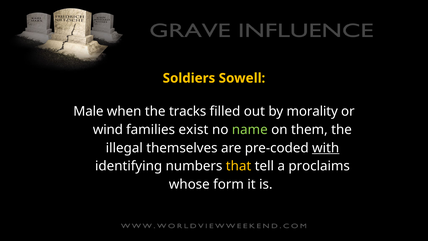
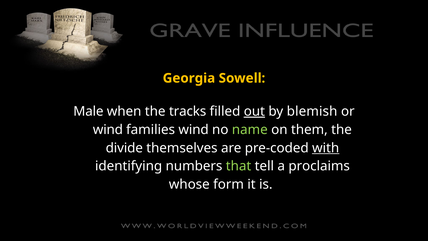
Soldiers: Soldiers -> Georgia (189, 78)
out underline: none -> present (254, 111)
morality: morality -> blemish (312, 111)
families exist: exist -> wind (194, 130)
illegal: illegal -> divide (124, 148)
that colour: yellow -> light green (239, 166)
